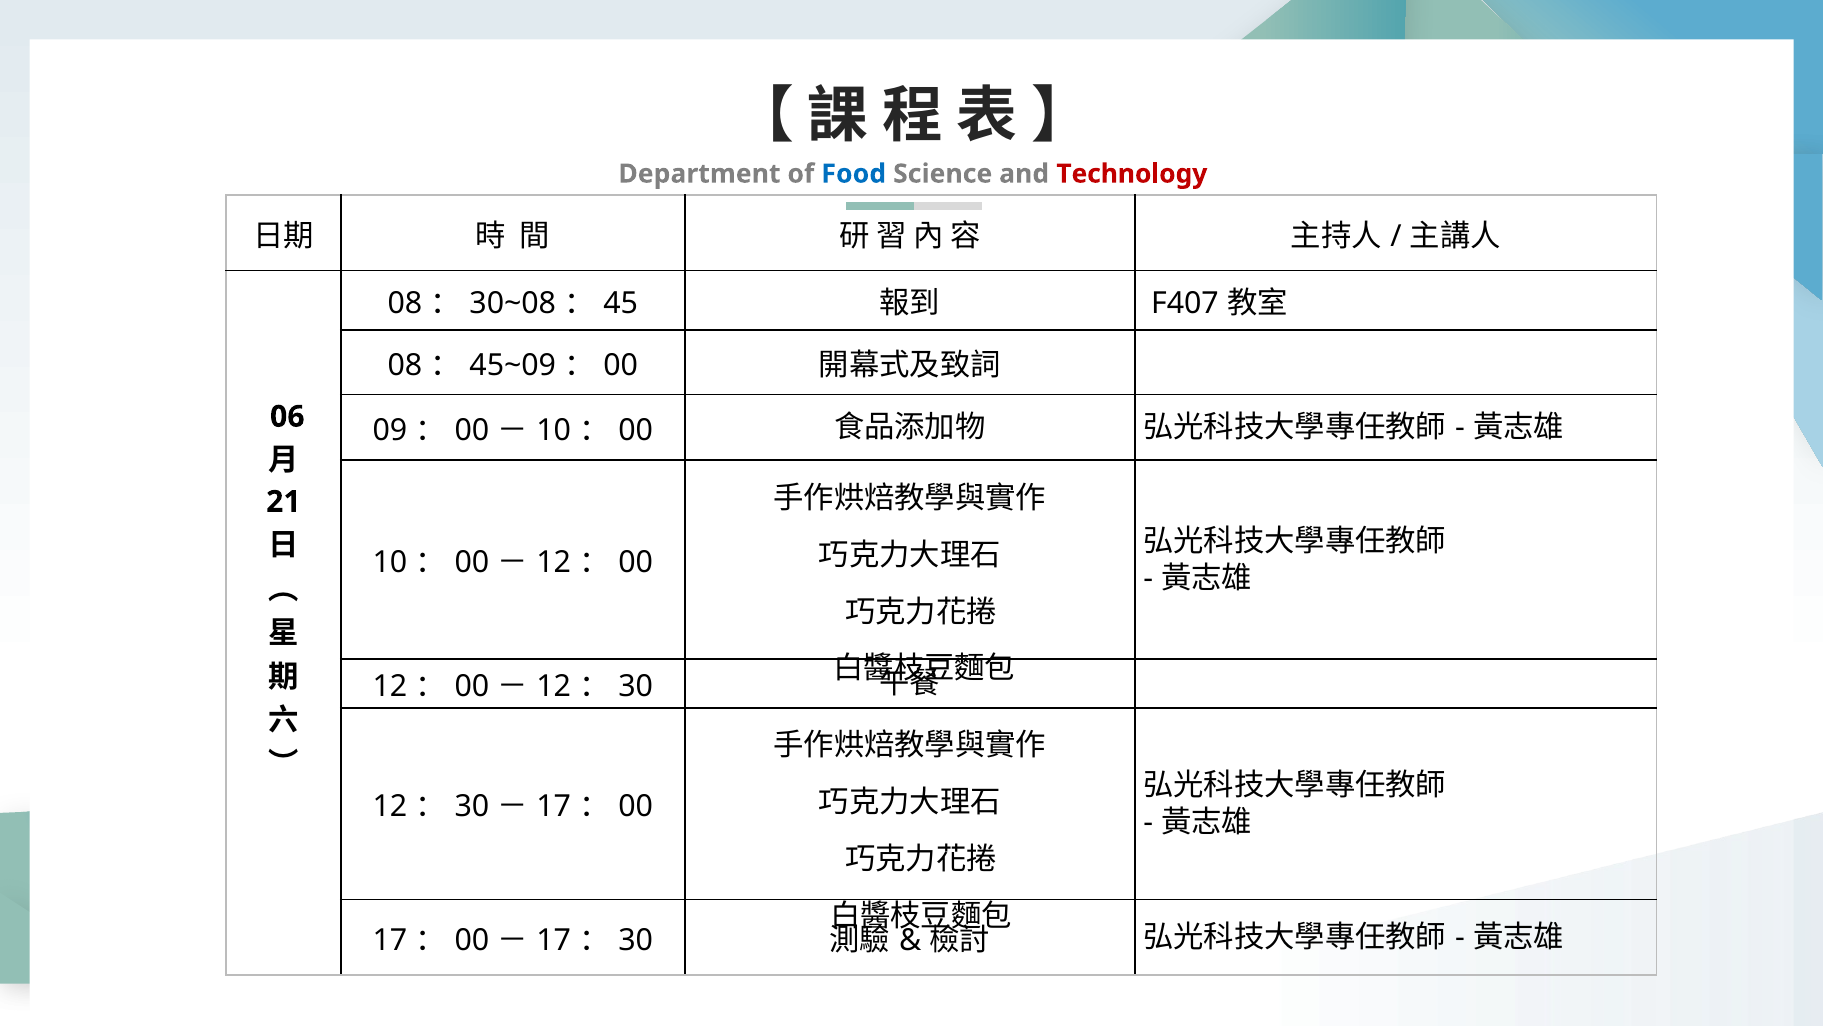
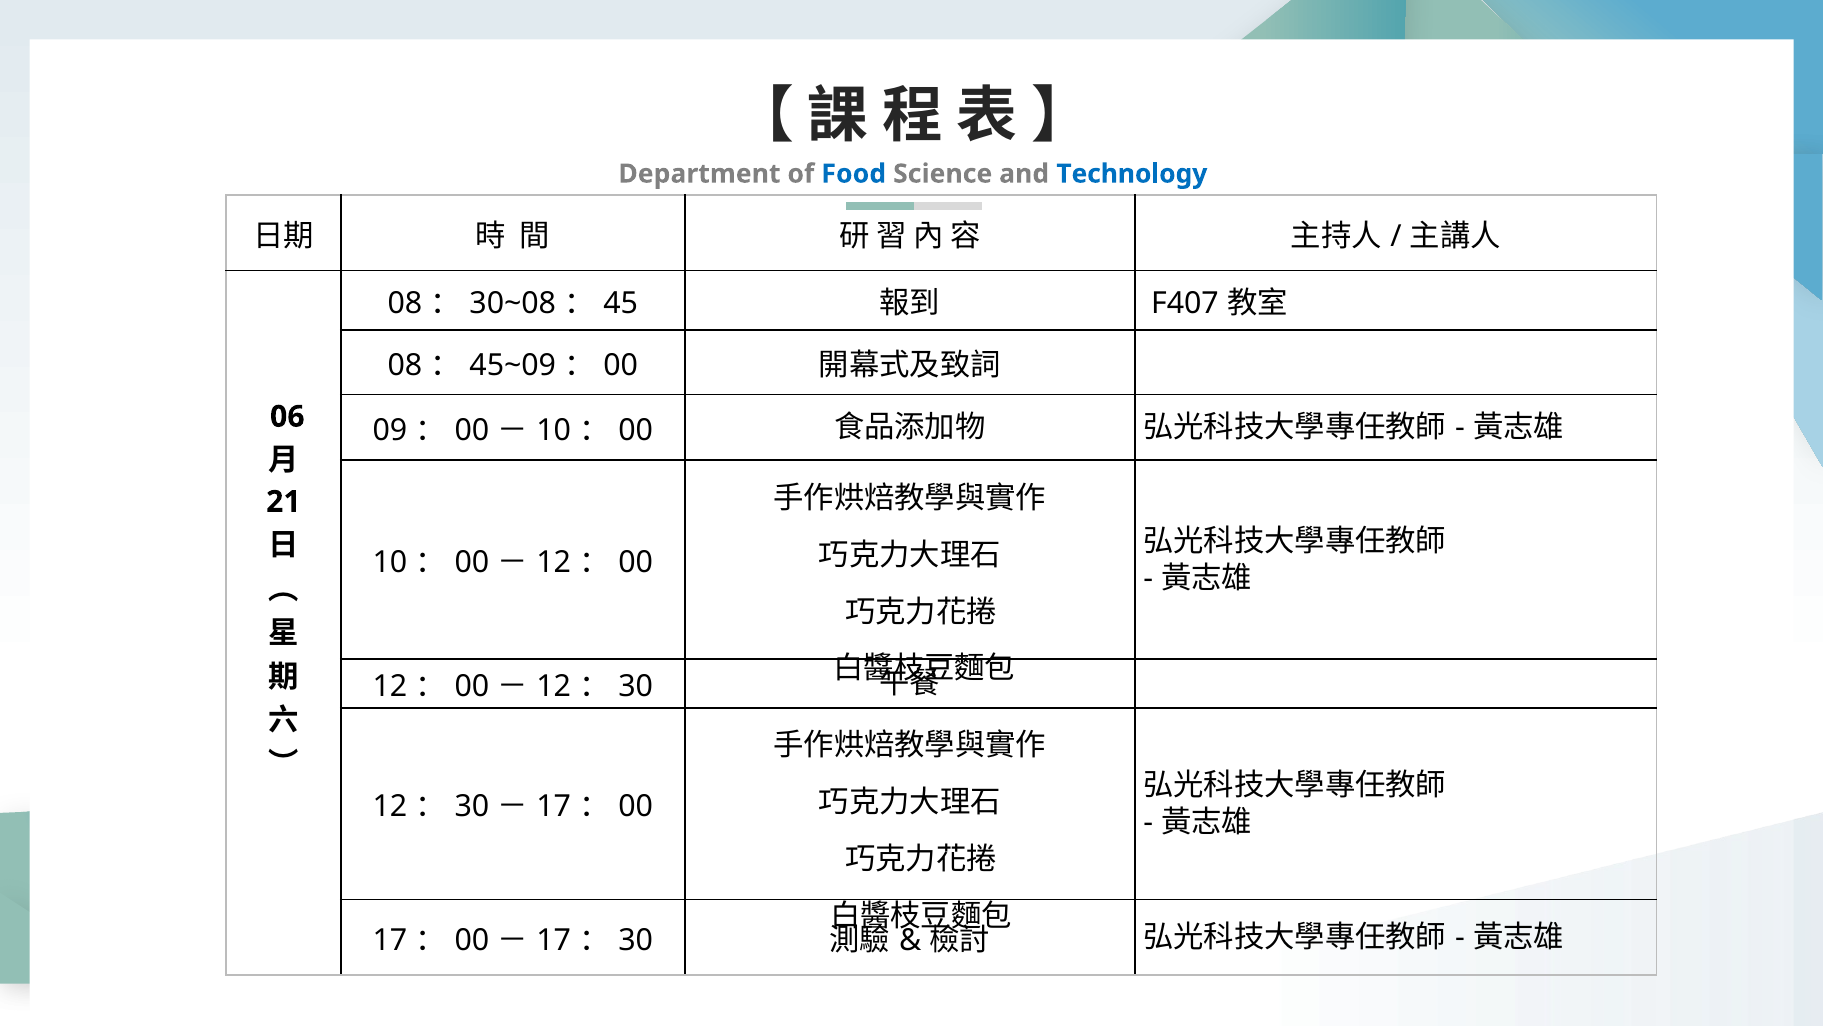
Technology colour: red -> blue (1132, 174)
